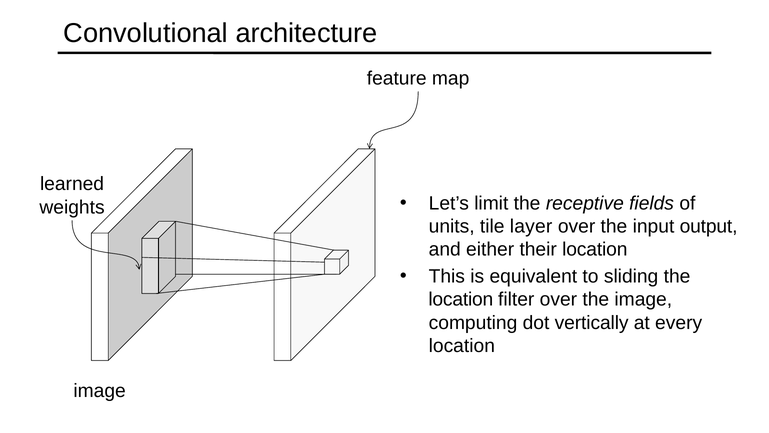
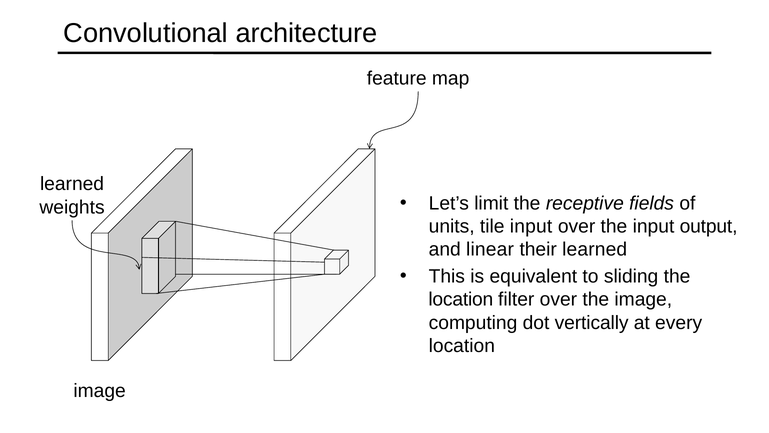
tile layer: layer -> input (531, 226)
either: either -> linear (490, 249)
their location: location -> learned (595, 249)
